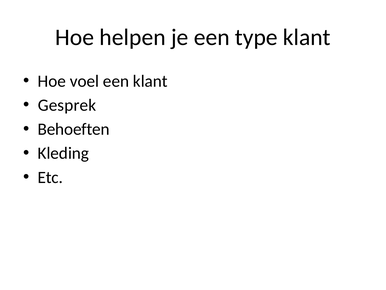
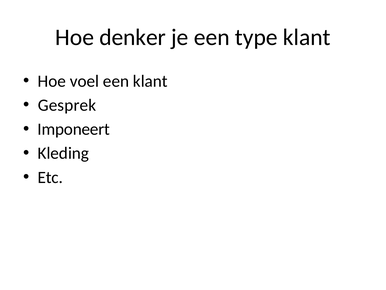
helpen: helpen -> denker (133, 37)
Behoeften: Behoeften -> Imponeert (74, 129)
